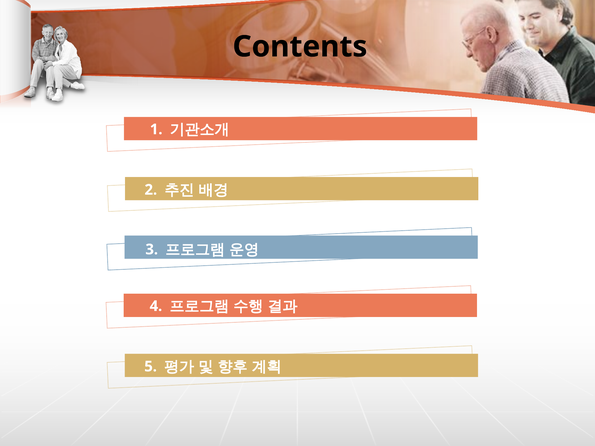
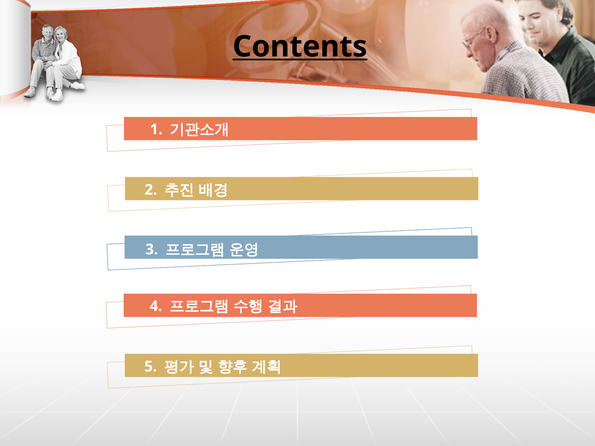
Contents underline: none -> present (300, 47)
